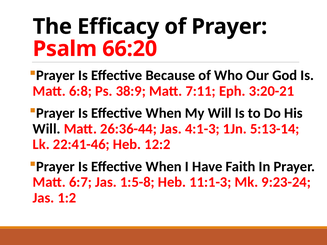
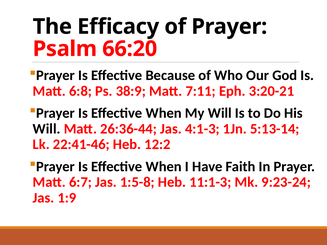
1:2: 1:2 -> 1:9 (67, 198)
